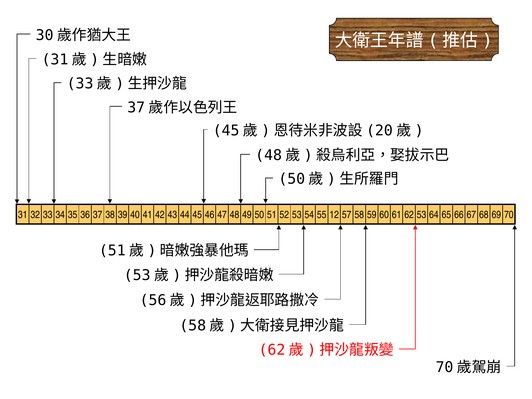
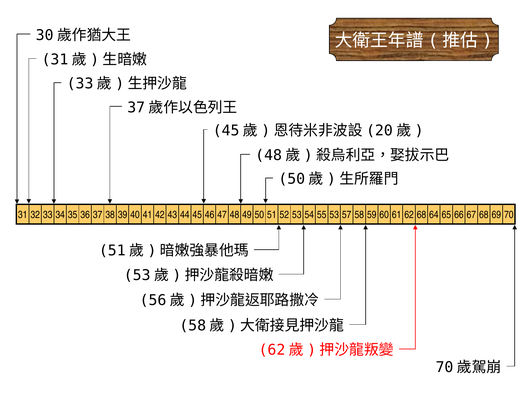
55 12: 12 -> 53 (334, 215)
62 53: 53 -> 68 (421, 215)
